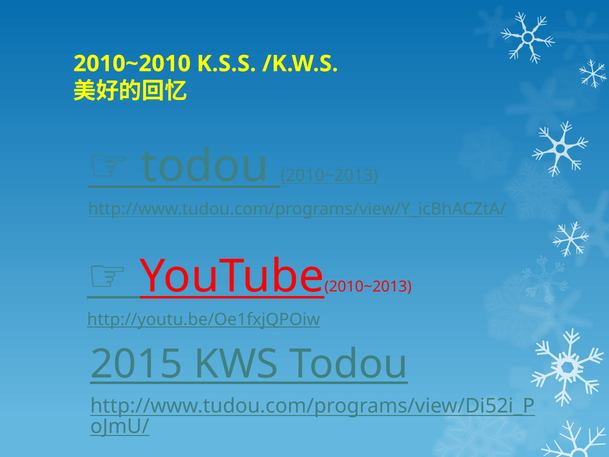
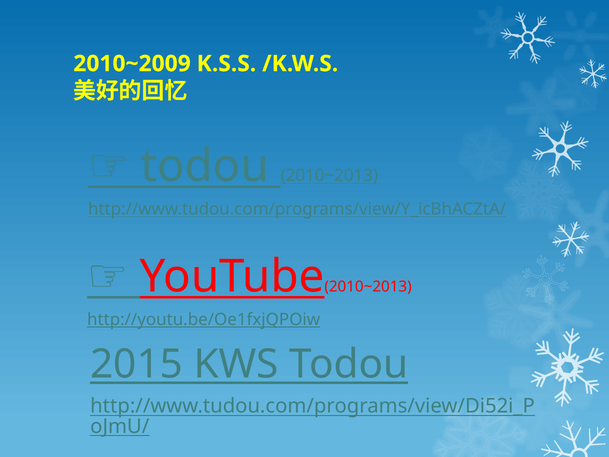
2010~2010: 2010~2010 -> 2010~2009 (132, 64)
